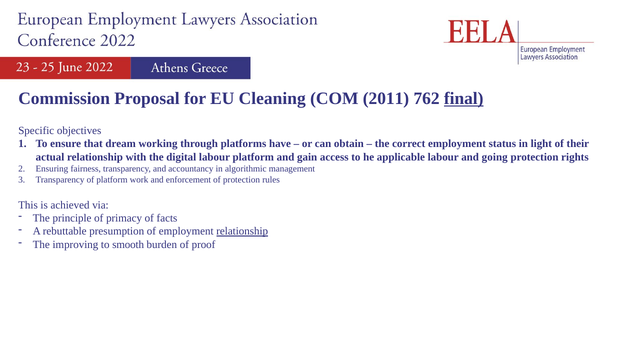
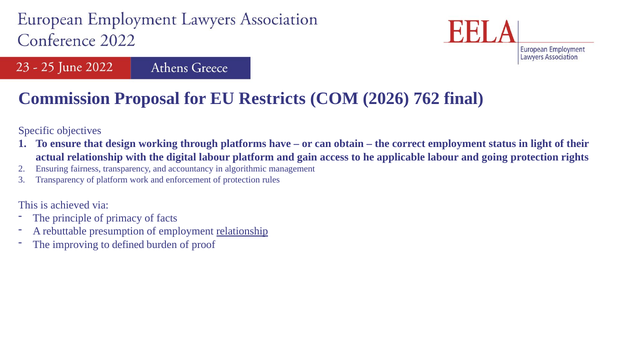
Cleaning: Cleaning -> Restricts (272, 98)
2011: 2011 -> 2026 (386, 98)
final underline: present -> none (464, 98)
dream: dream -> design (121, 144)
smooth: smooth -> defined (128, 244)
